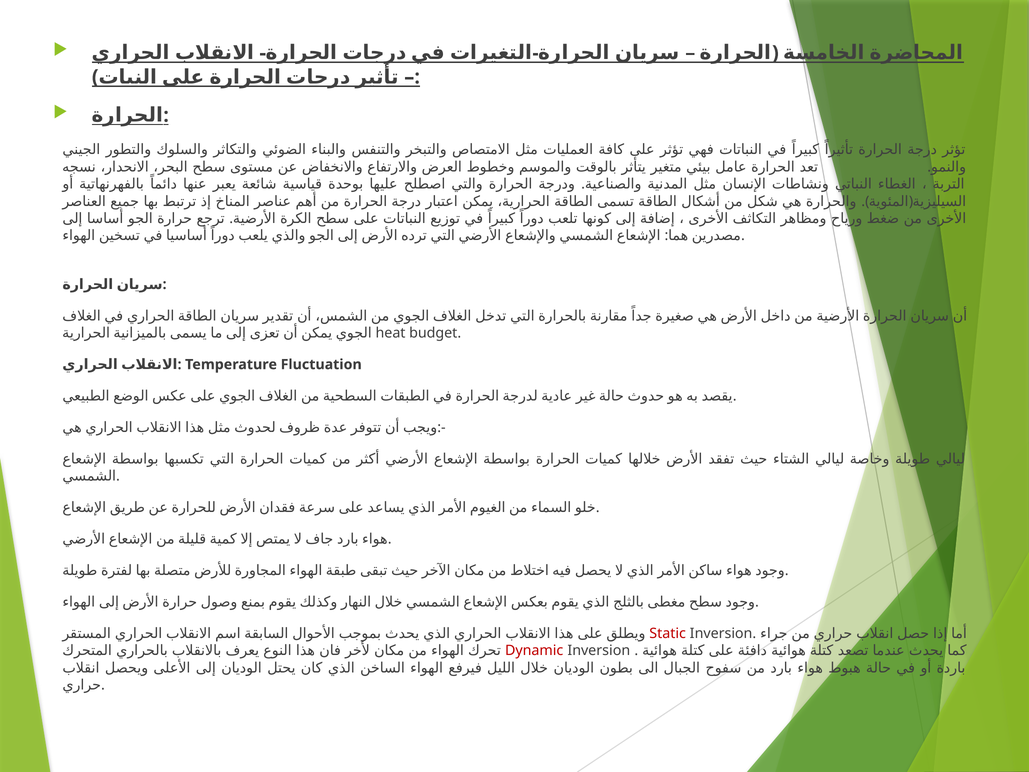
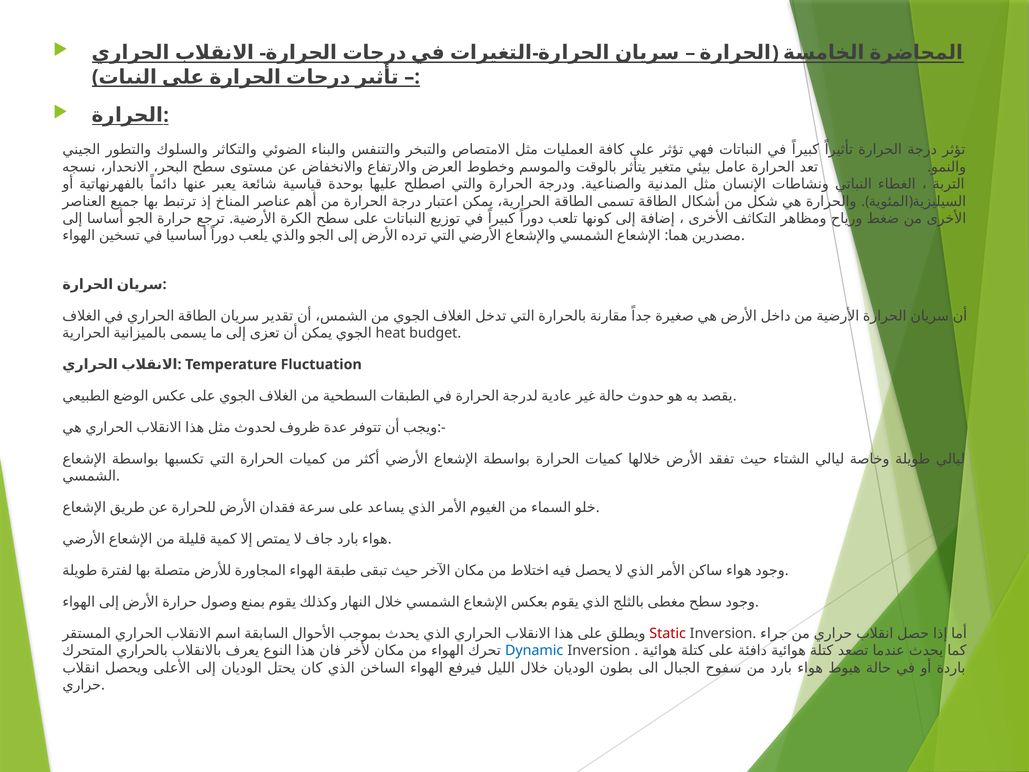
Dynamic colour: red -> blue (534, 651)
